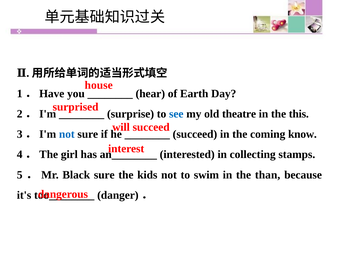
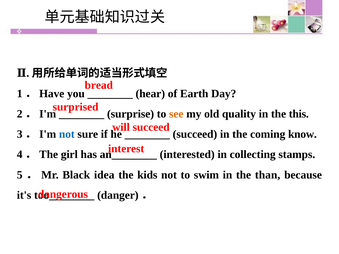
house: house -> bread (99, 85)
see colour: blue -> orange (176, 114)
theatre: theatre -> quality (239, 114)
Black sure: sure -> idea (104, 175)
